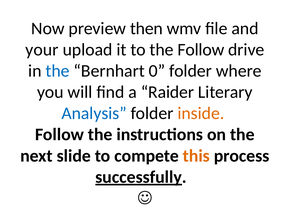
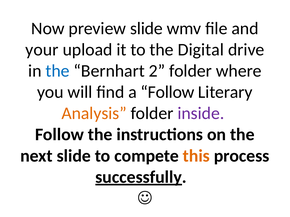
preview then: then -> slide (146, 29)
the Follow: Follow -> Digital (201, 50)
0: 0 -> 2 (157, 71)
a Raider: Raider -> Follow (167, 92)
Analysis colour: blue -> orange (94, 114)
inside colour: orange -> purple (201, 114)
